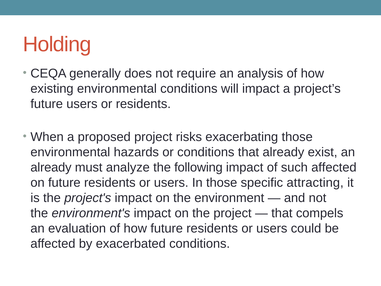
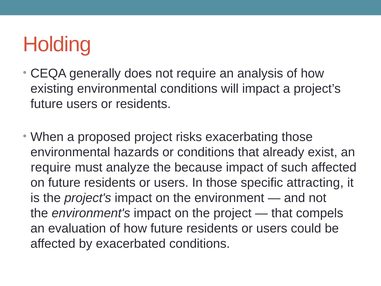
already: already -> require (51, 167)
following: following -> because (198, 167)
